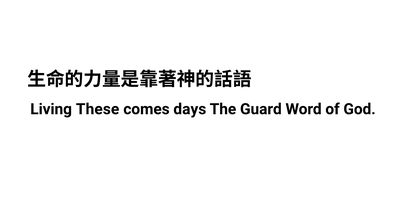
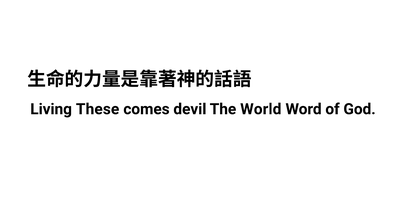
days: days -> devil (190, 109)
Guard: Guard -> World (261, 109)
